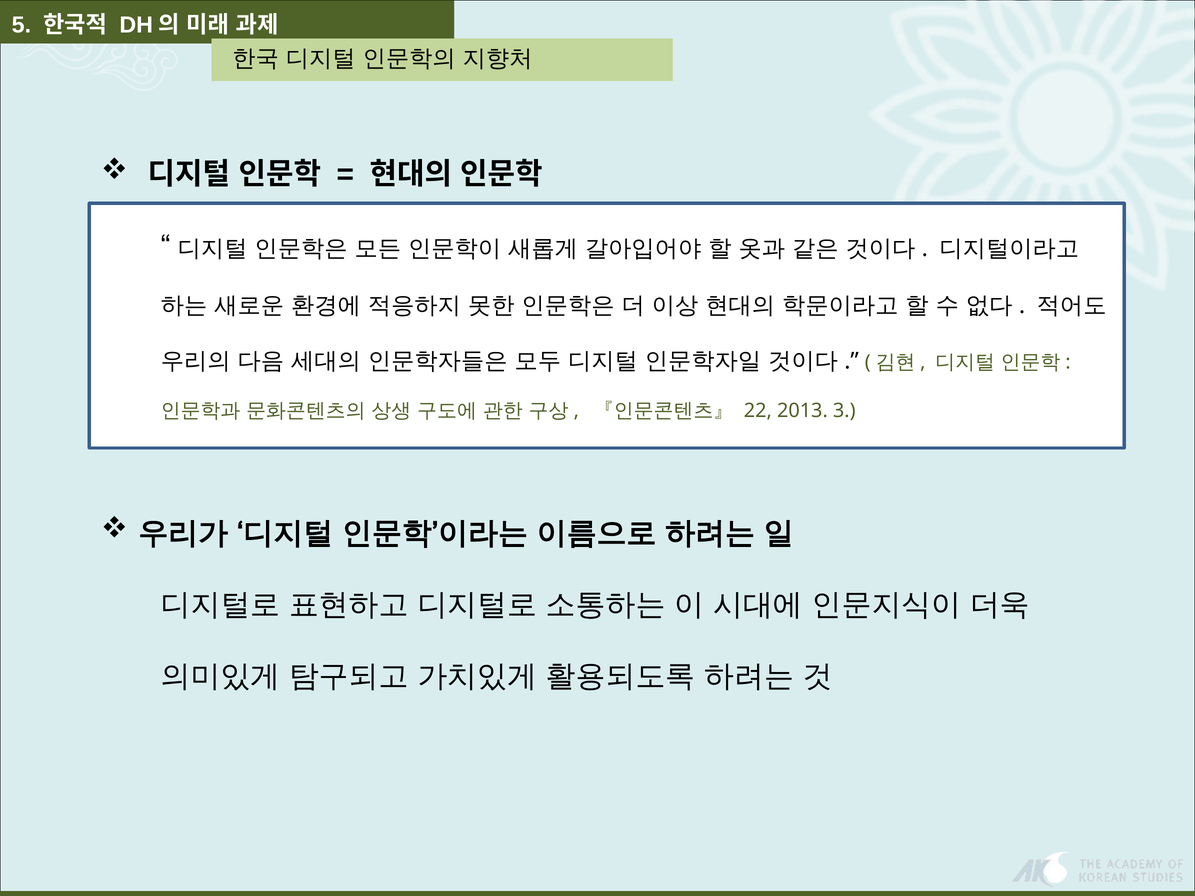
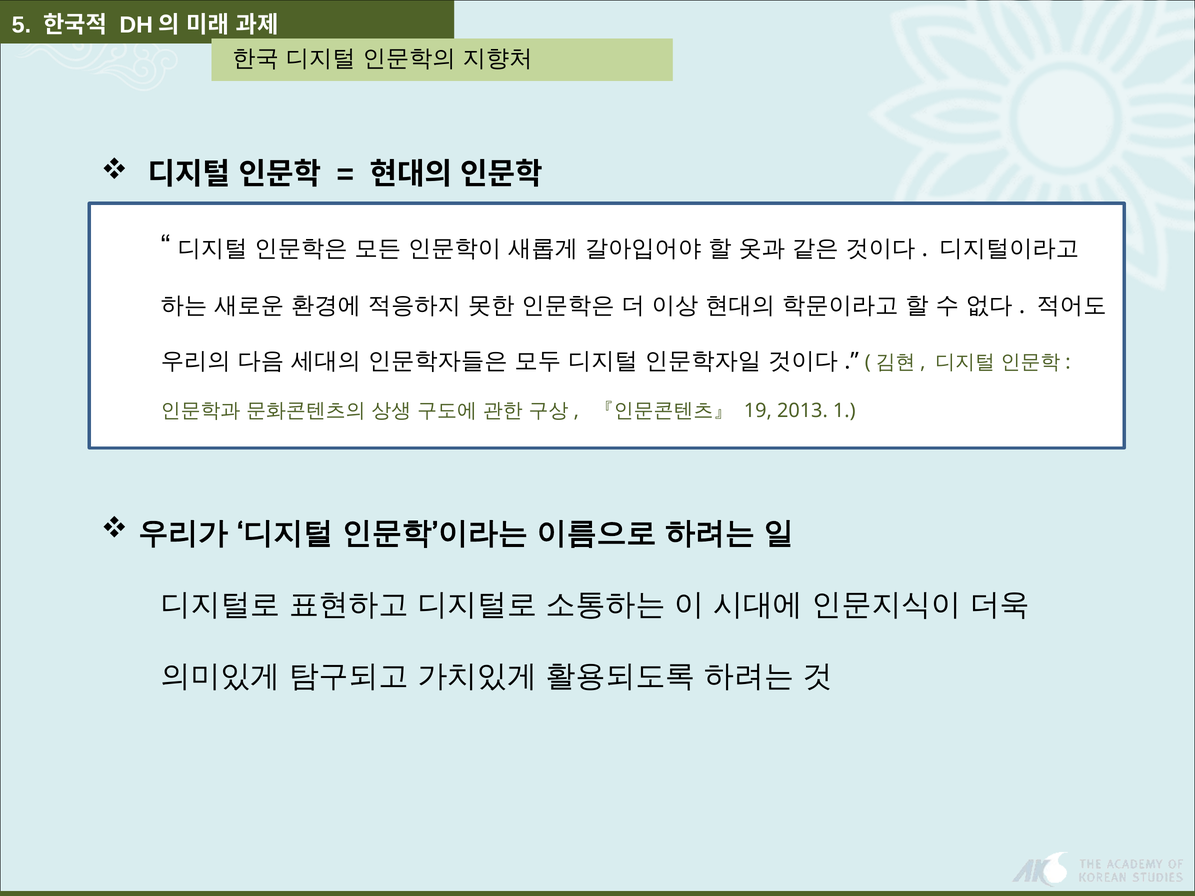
22: 22 -> 19 (758, 411)
3: 3 -> 1 (844, 411)
